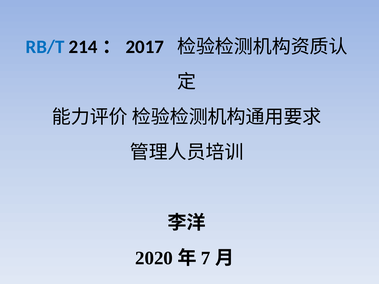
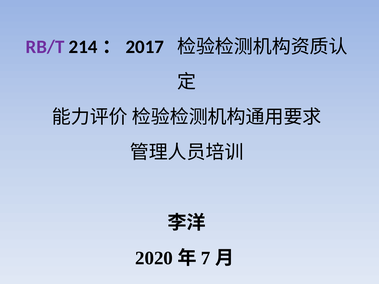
RB/T colour: blue -> purple (45, 47)
